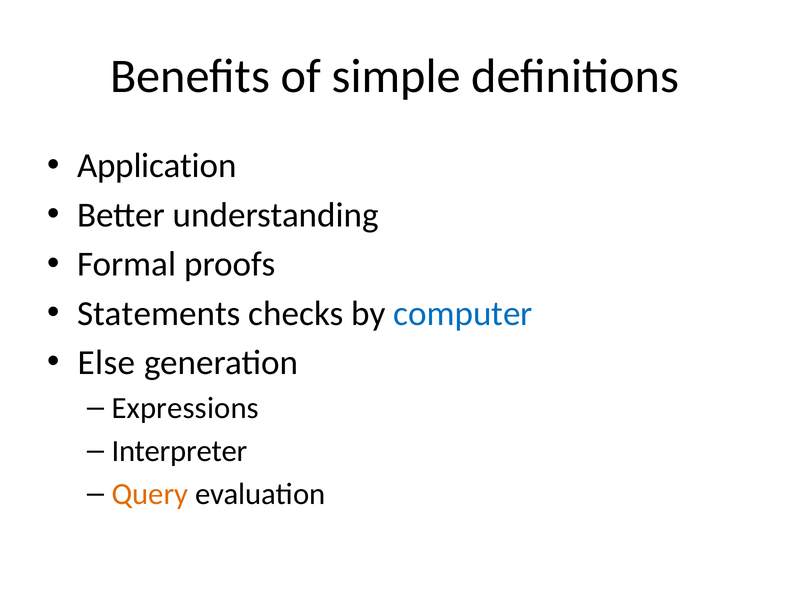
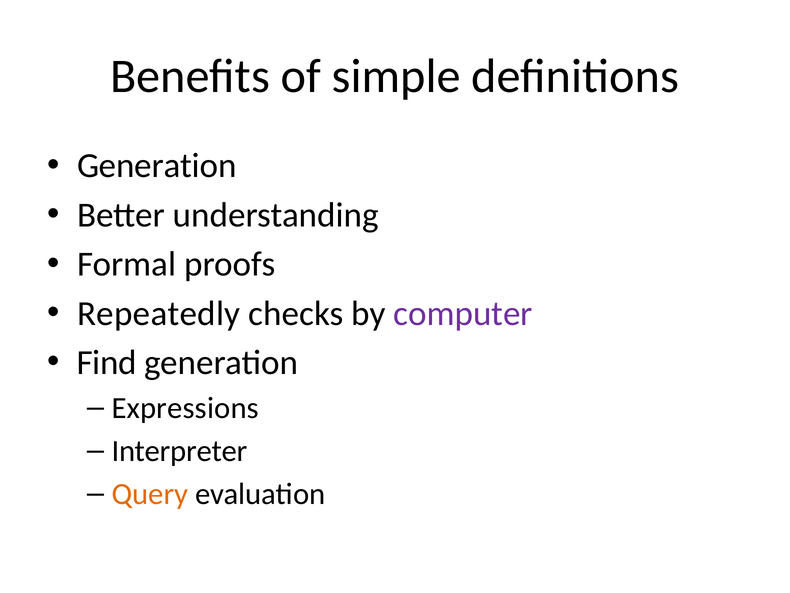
Application: Application -> Generation (157, 166)
Statements: Statements -> Repeatedly (159, 313)
computer colour: blue -> purple (463, 313)
Else: Else -> Find (107, 362)
